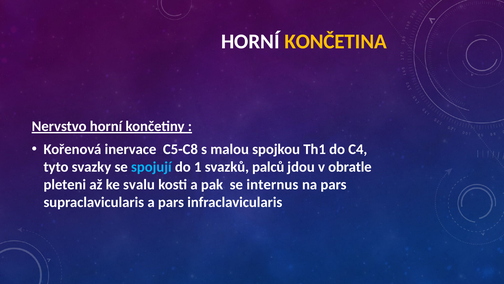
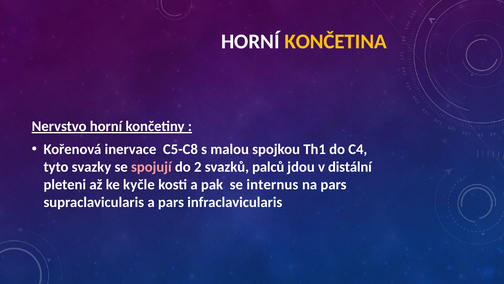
spojují colour: light blue -> pink (151, 167)
1: 1 -> 2 (198, 167)
obratle: obratle -> distální (350, 167)
svalu: svalu -> kyčle (139, 184)
